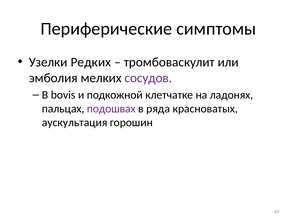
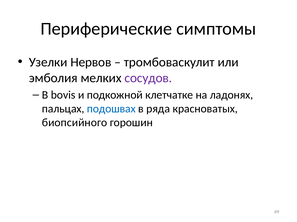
Редких: Редких -> Нервов (91, 62)
подошвах colour: purple -> blue (111, 109)
аускультация: аускультация -> биопсийного (75, 123)
